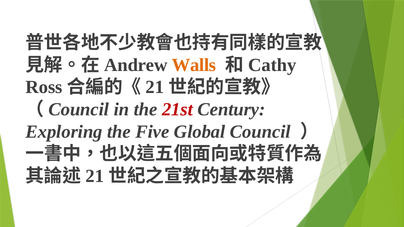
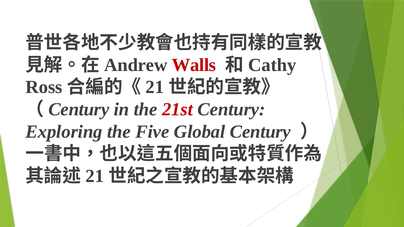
Walls colour: orange -> red (194, 65)
Council: Council -> Century (79, 110)
Global Council: Council -> Century (260, 132)
